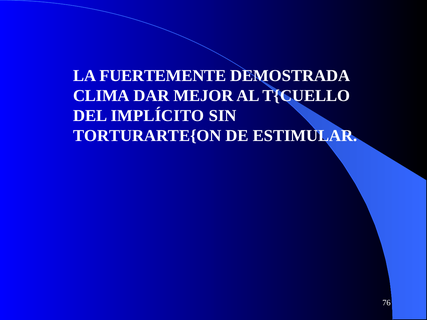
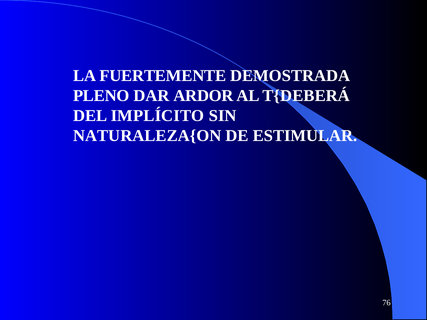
CLIMA: CLIMA -> PLENO (101, 96)
MEJOR: MEJOR -> ARDOR (203, 96)
T{CUELLO: T{CUELLO -> T{DEBERÁ (306, 96)
TORTURARTE{ON: TORTURARTE{ON -> NATURALEZA{ON (147, 136)
